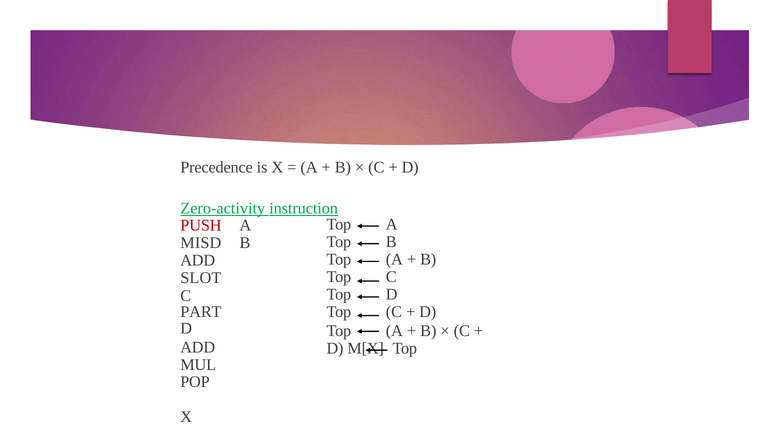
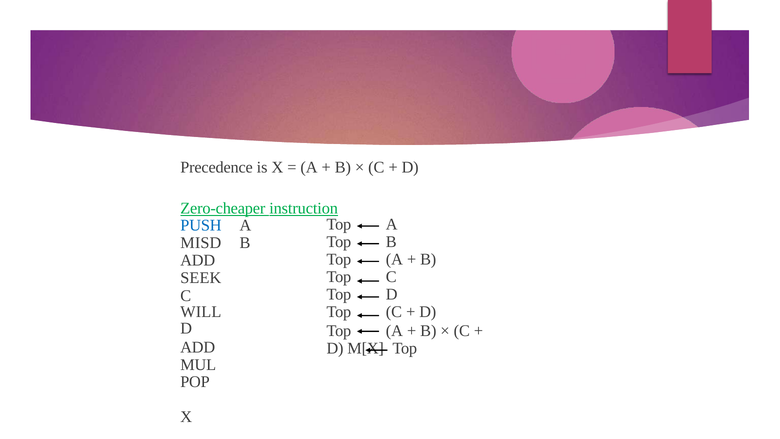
Zero-activity: Zero-activity -> Zero-cheaper (223, 208)
PUSH colour: red -> blue (201, 225)
SLOT: SLOT -> SEEK (201, 278)
PART: PART -> WILL (201, 312)
